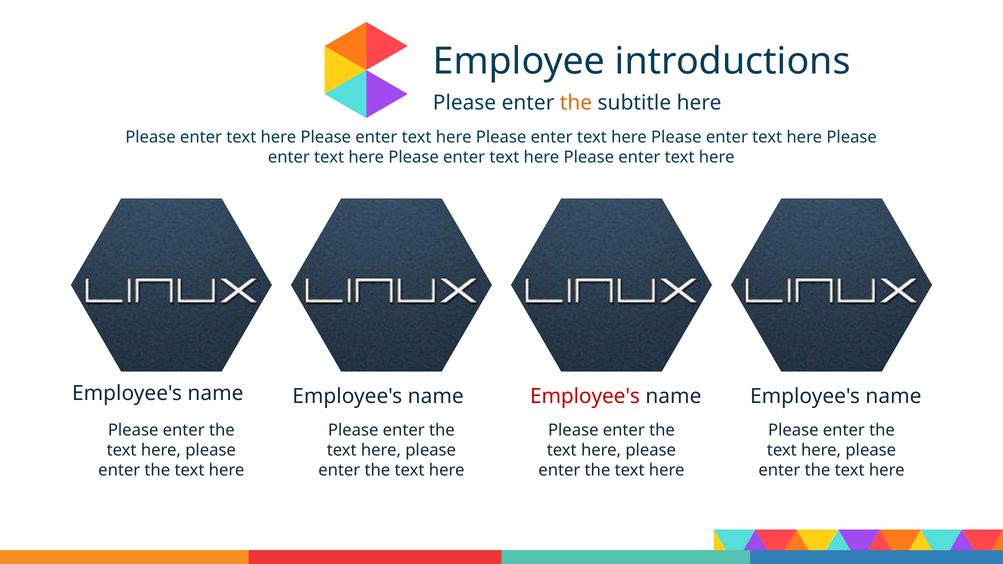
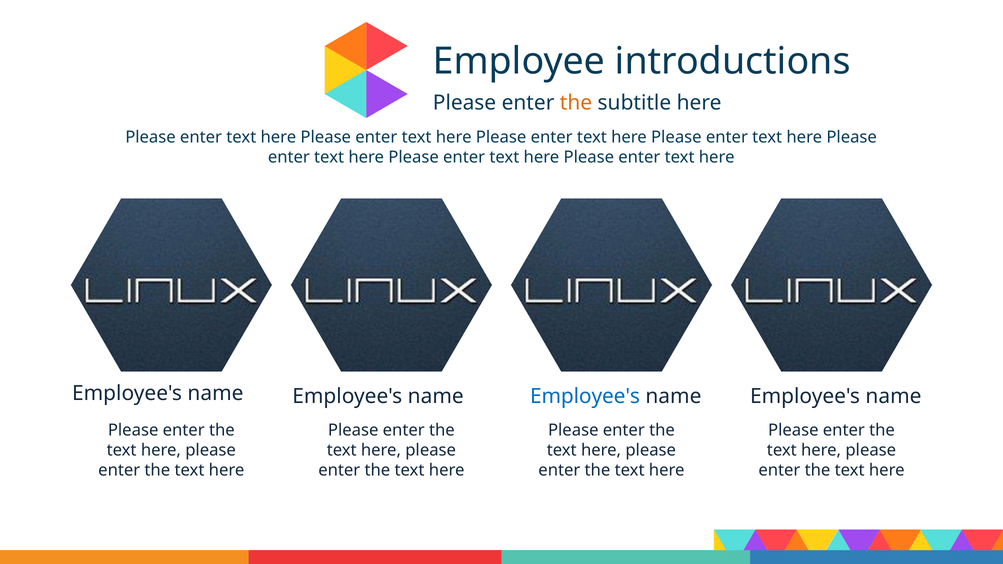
Employee's colour: red -> blue (585, 397)
